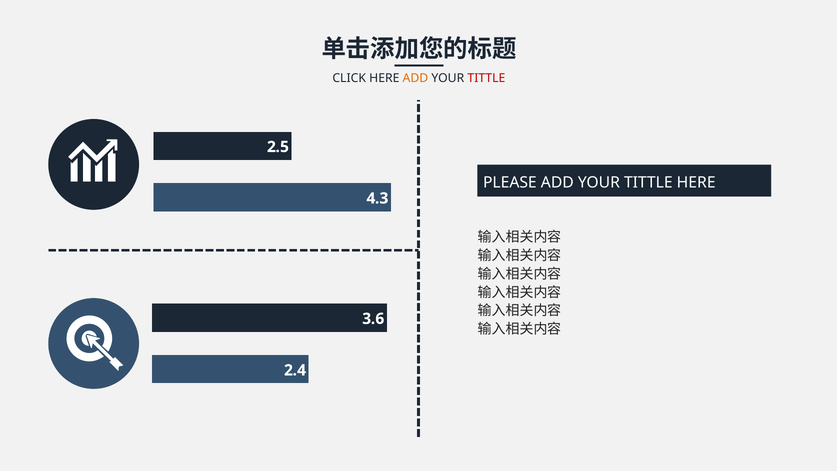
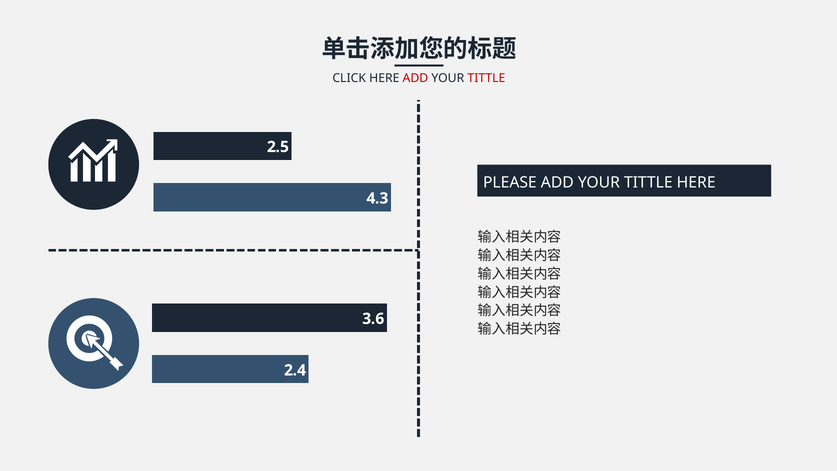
ADD colour: orange -> red (415, 78)
